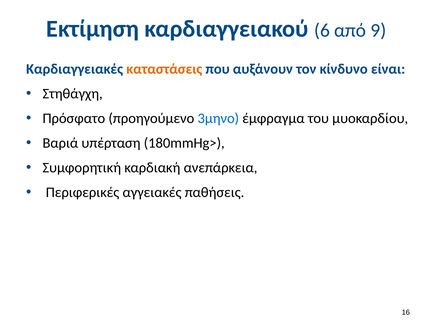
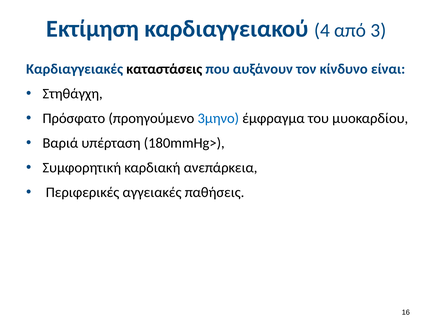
6: 6 -> 4 (322, 31)
9: 9 -> 3 (378, 31)
καταστάσεις colour: orange -> black (164, 69)
